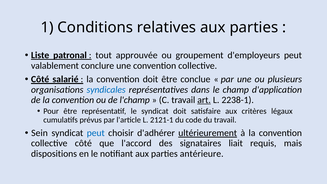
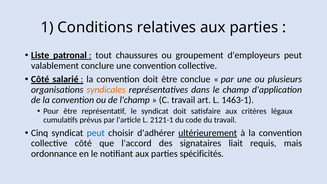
approuvée: approuvée -> chaussures (137, 55)
syndicales colour: blue -> orange (106, 90)
art underline: present -> none (204, 100)
2238-1: 2238-1 -> 1463-1 (238, 100)
Sein: Sein -> Cinq (40, 133)
dispositions: dispositions -> ordonnance (54, 154)
antérieure: antérieure -> spécificités (202, 154)
